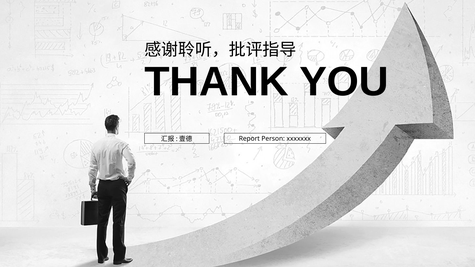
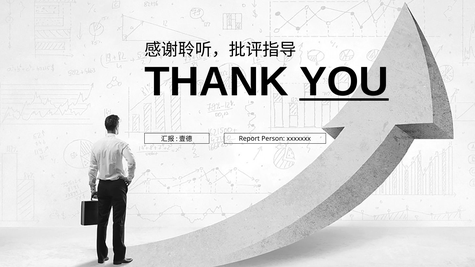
YOU underline: none -> present (344, 82)
